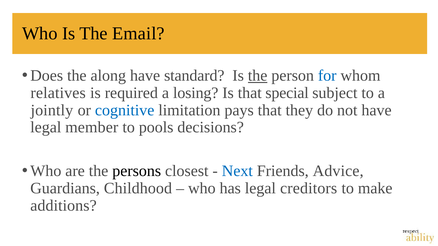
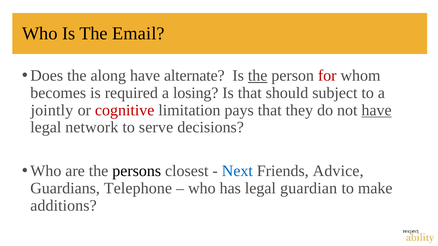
standard: standard -> alternate (194, 76)
for colour: blue -> red (327, 76)
relatives: relatives -> becomes (58, 93)
special: special -> should (287, 93)
cognitive colour: blue -> red (125, 110)
have underline: none -> present (377, 110)
member: member -> network (92, 128)
pools: pools -> serve (156, 128)
Childhood: Childhood -> Telephone (138, 188)
creditors: creditors -> guardian (309, 188)
